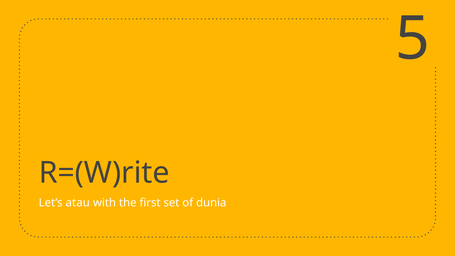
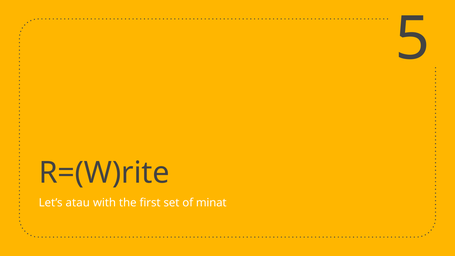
dunia: dunia -> minat (211, 203)
